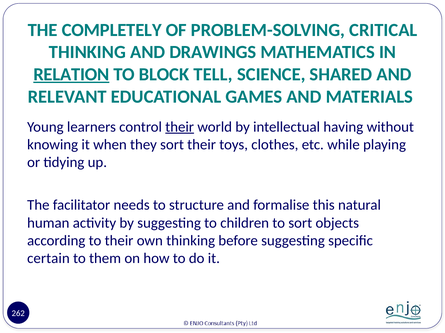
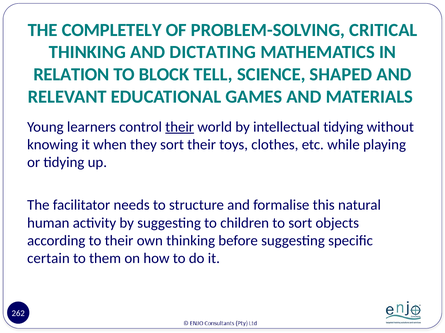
DRAWINGS: DRAWINGS -> DICTATING (213, 52)
RELATION underline: present -> none (71, 75)
SHARED: SHARED -> SHAPED (341, 75)
intellectual having: having -> tidying (343, 127)
